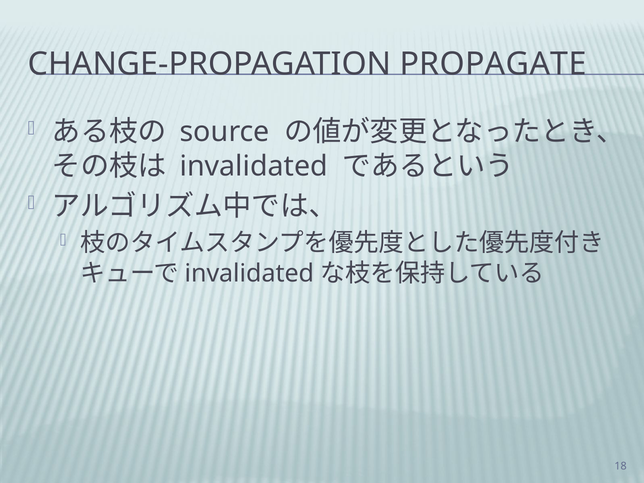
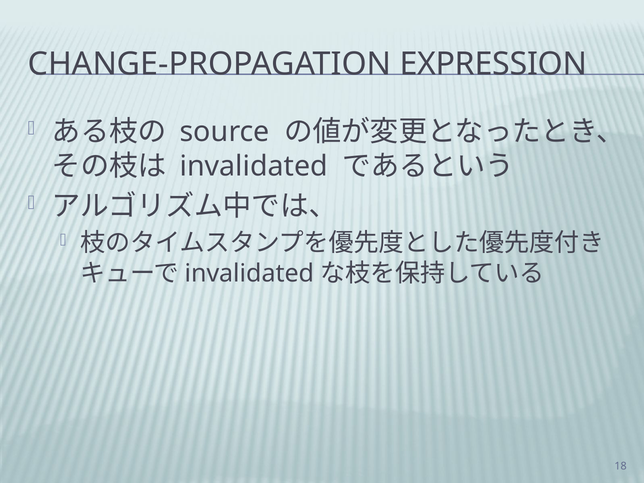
PROPAGATE: PROPAGATE -> EXPRESSION (493, 64)
